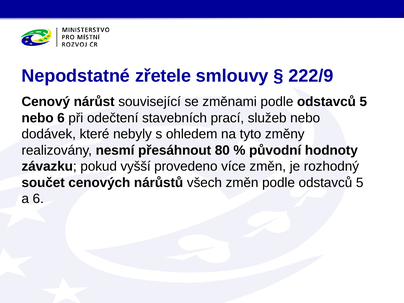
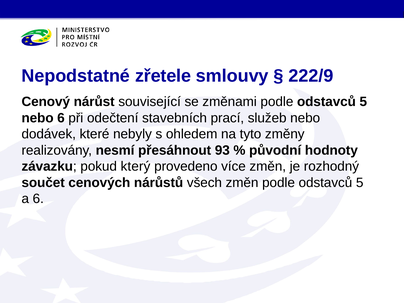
80: 80 -> 93 (222, 150)
vyšší: vyšší -> který (135, 166)
